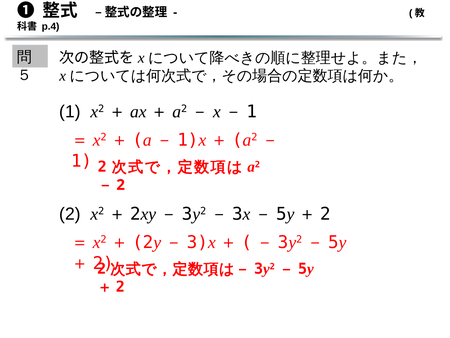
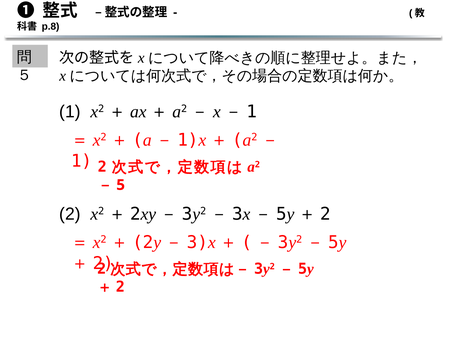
p.4: p.4 -> p.8 (51, 27)
2: 2 -> 5 (121, 185)
